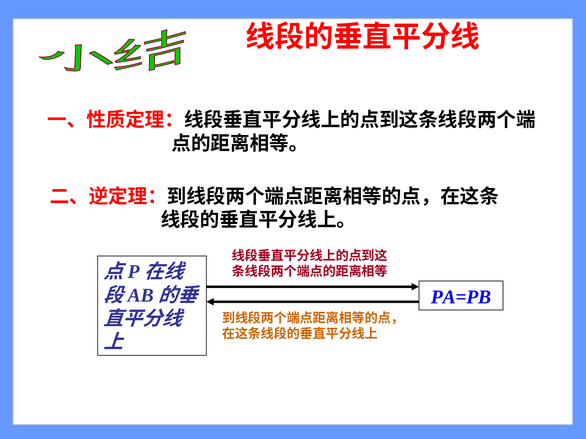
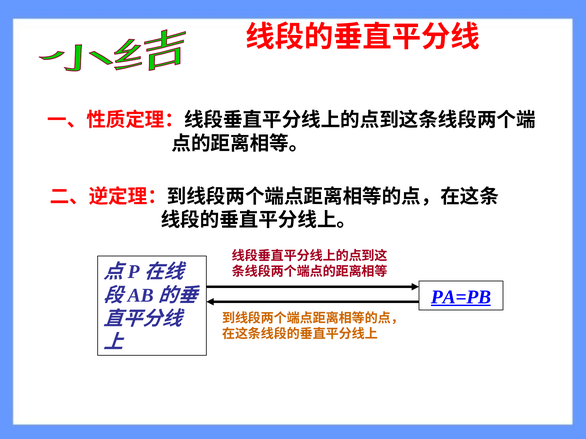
PA=PB underline: none -> present (461, 297)
